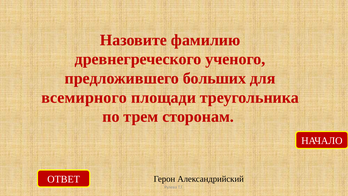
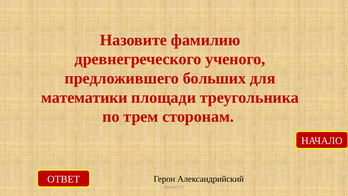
всемирного: всемирного -> математики (84, 97)
